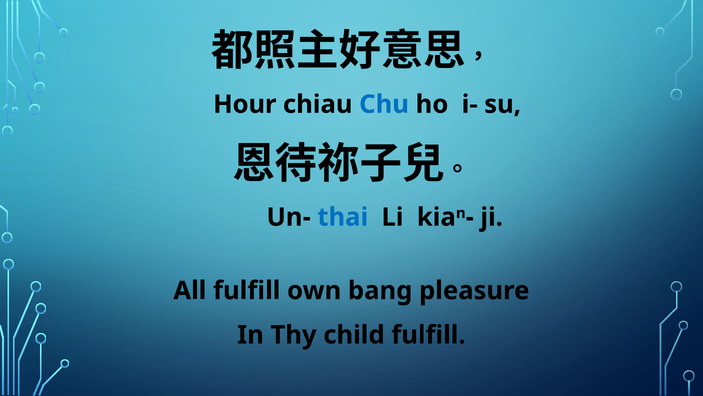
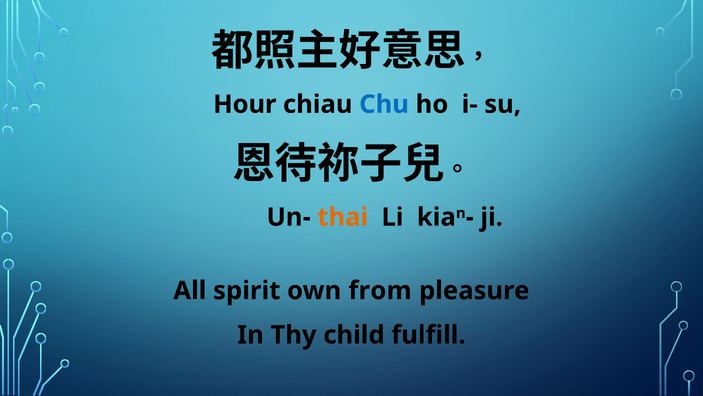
thai colour: blue -> orange (343, 217)
All fulfill: fulfill -> spirit (247, 290)
bang: bang -> from (380, 290)
